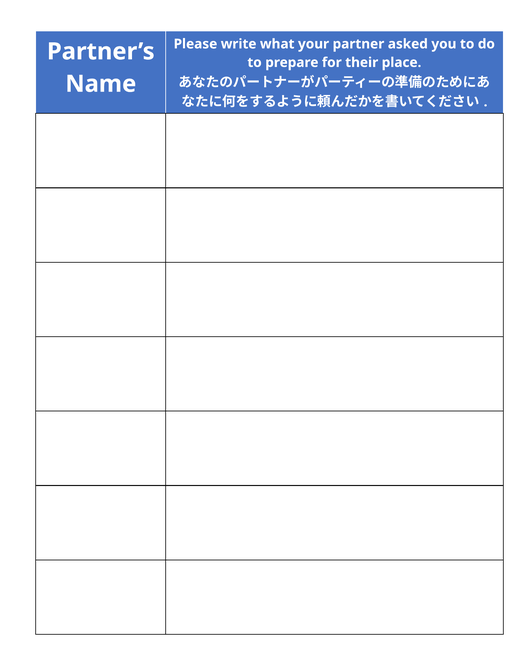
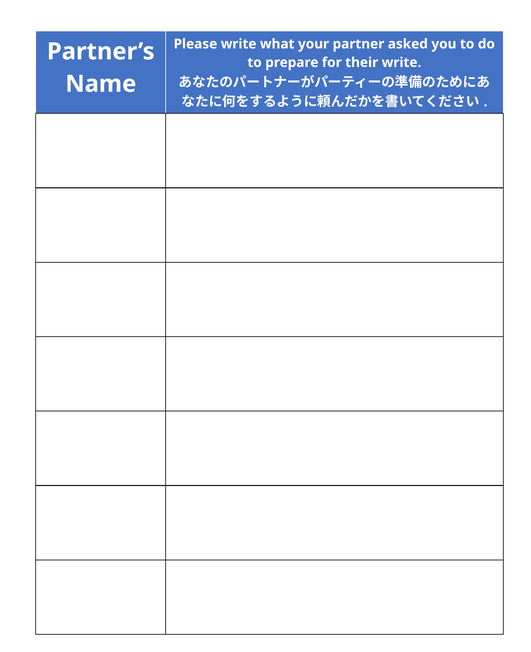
their place: place -> write (402, 62)
